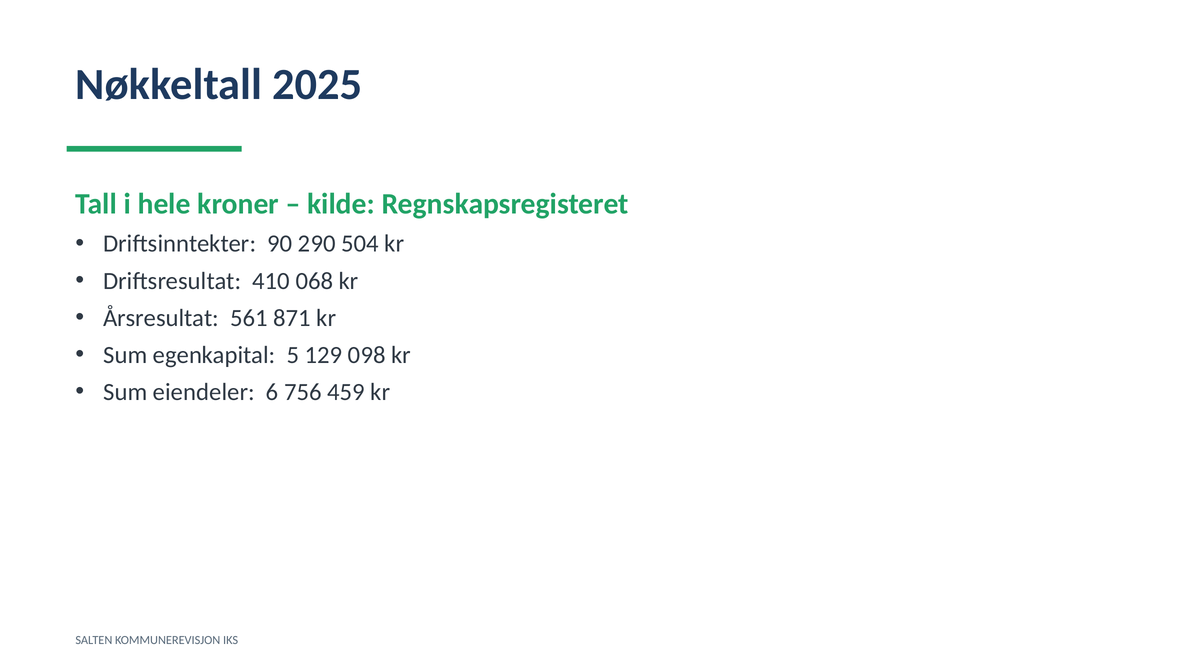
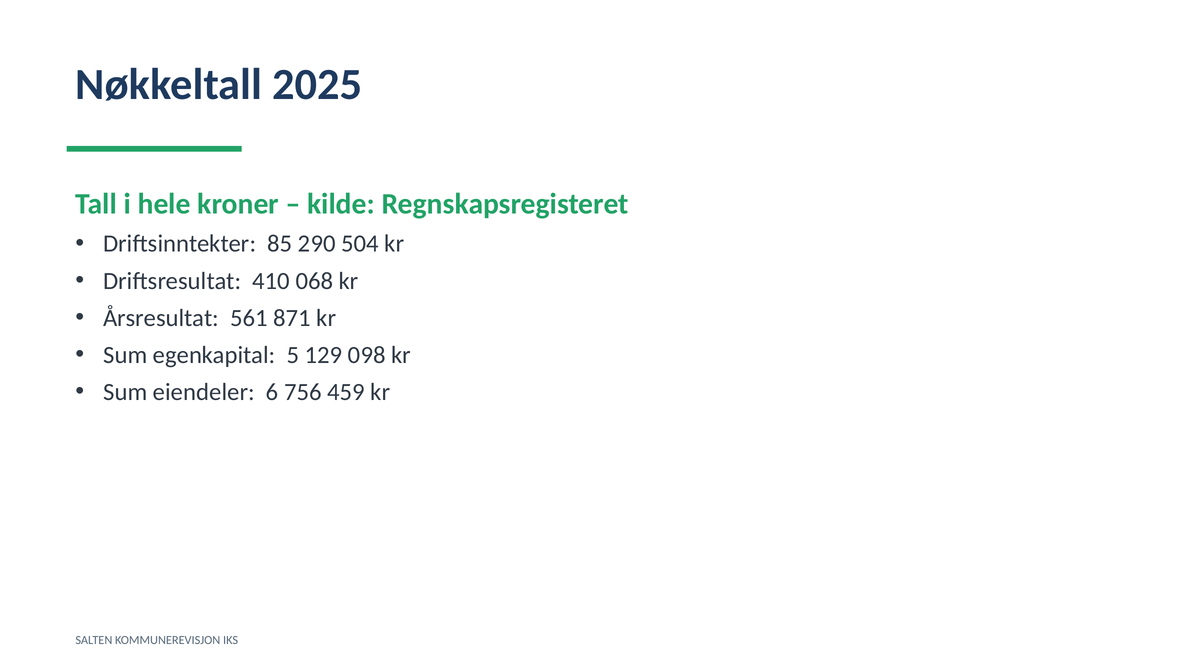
90: 90 -> 85 (280, 244)
